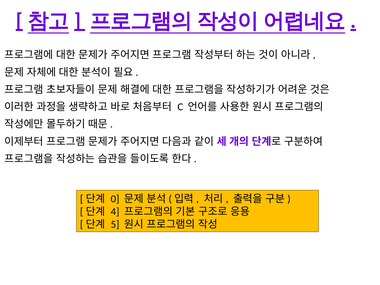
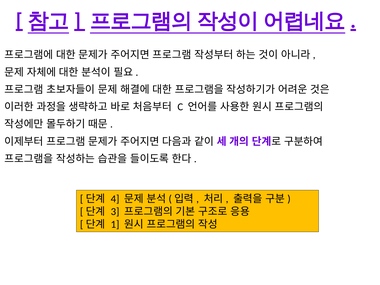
0: 0 -> 4 (115, 199)
4: 4 -> 3 (115, 212)
5: 5 -> 1 (115, 224)
